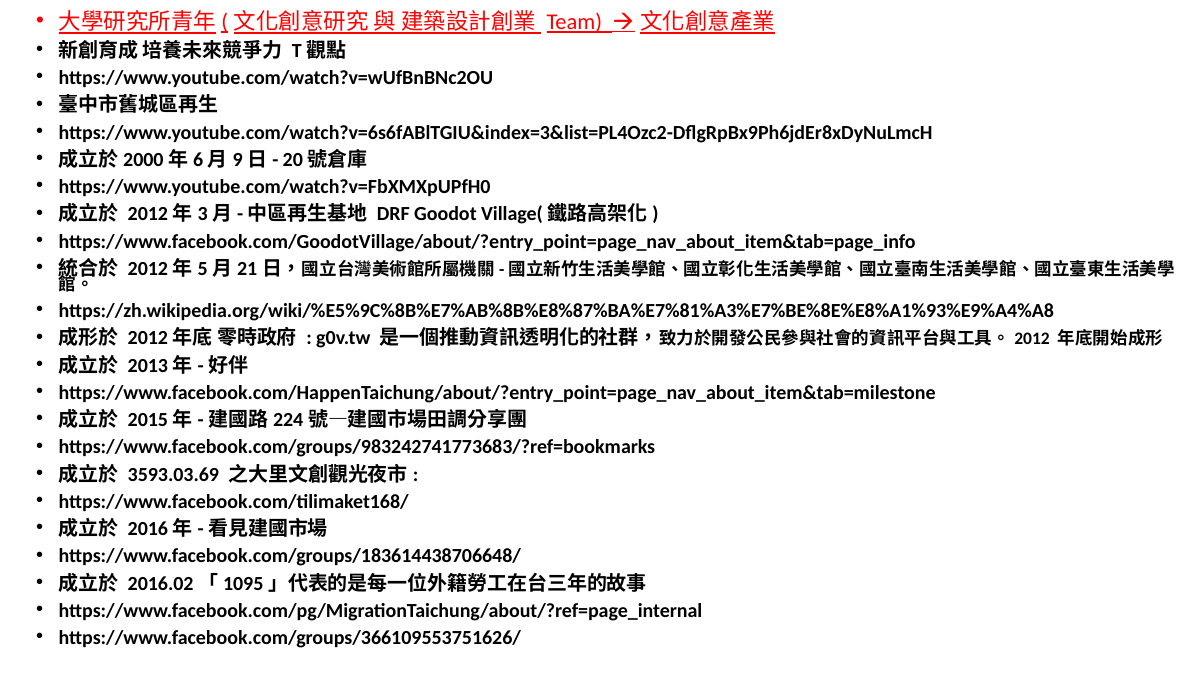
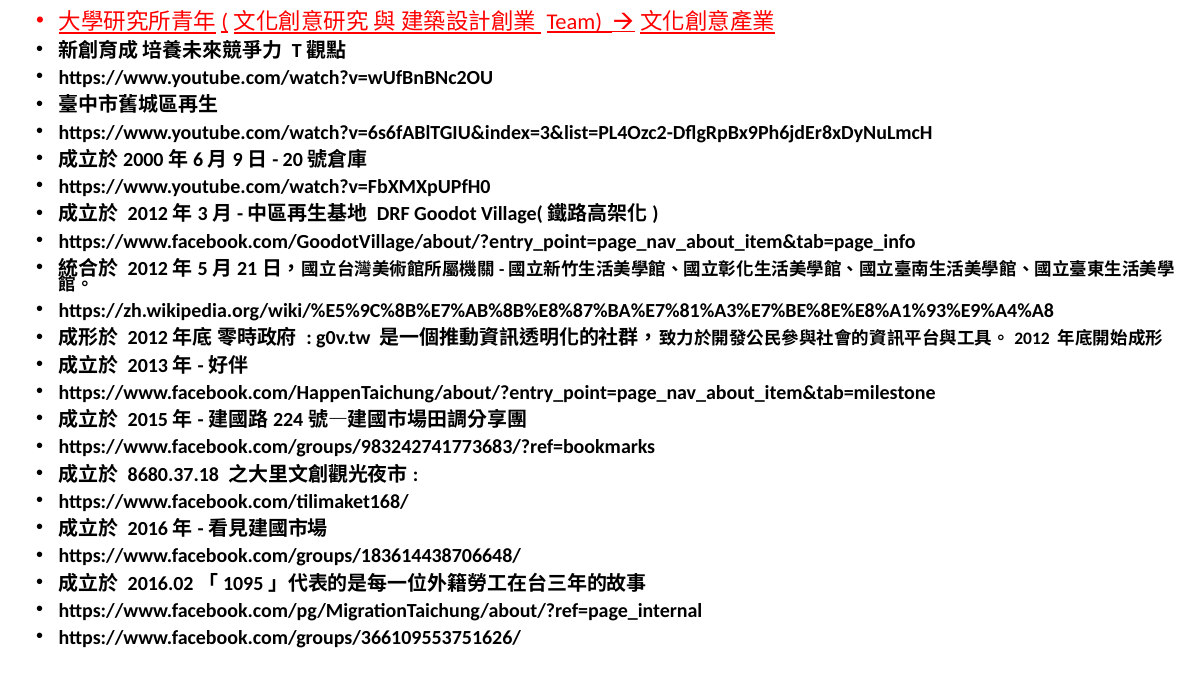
3593.03.69: 3593.03.69 -> 8680.37.18 (173, 475)
